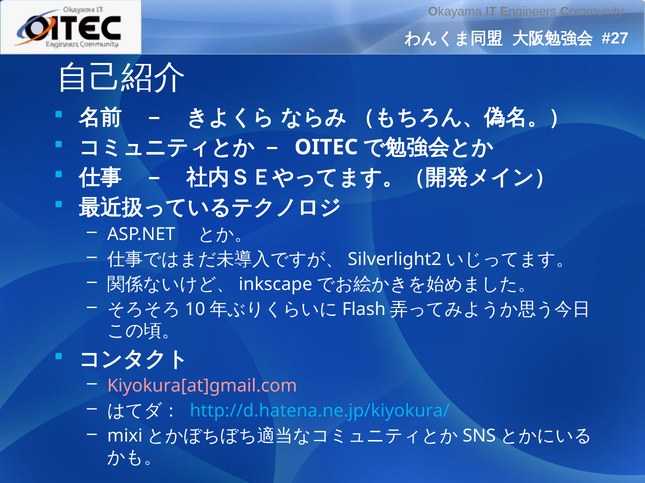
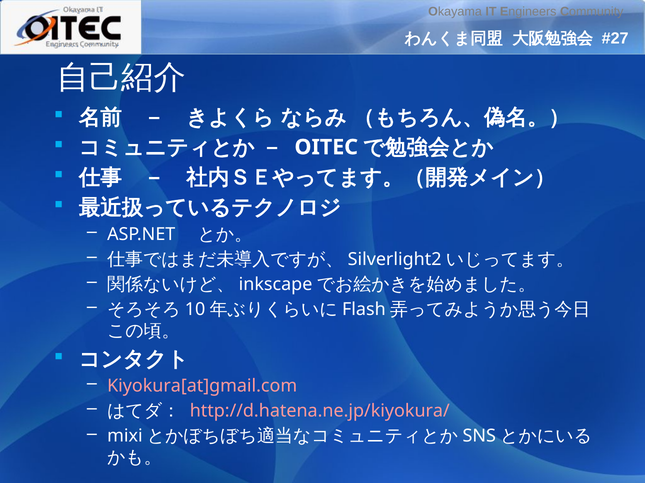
http://d.hatena.ne.jp/kiyokura/ colour: light blue -> pink (320, 412)
